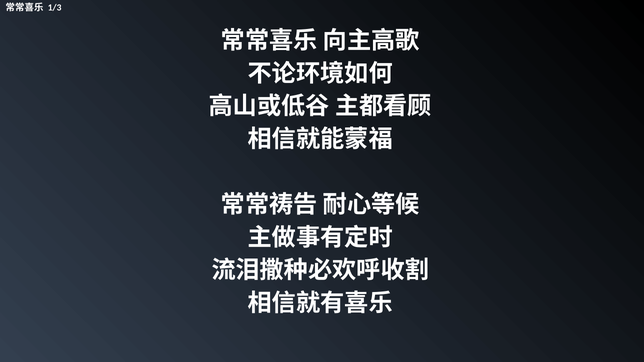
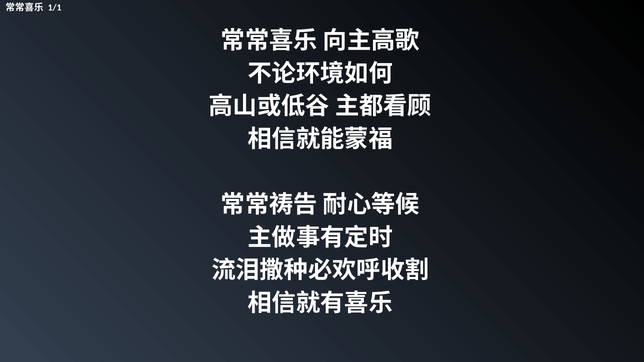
1/3: 1/3 -> 1/1 (55, 8)
